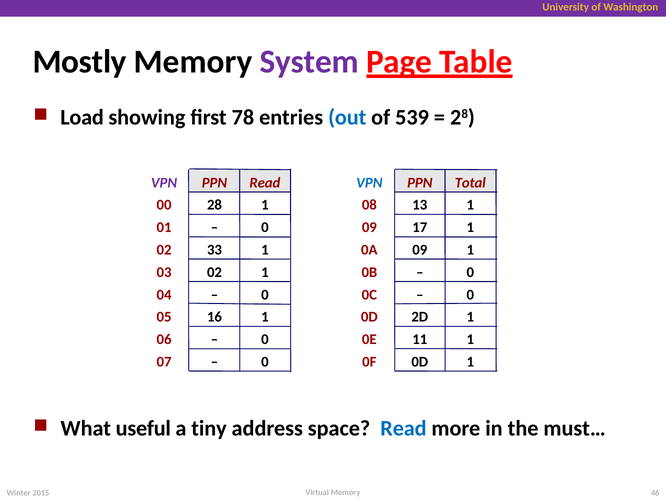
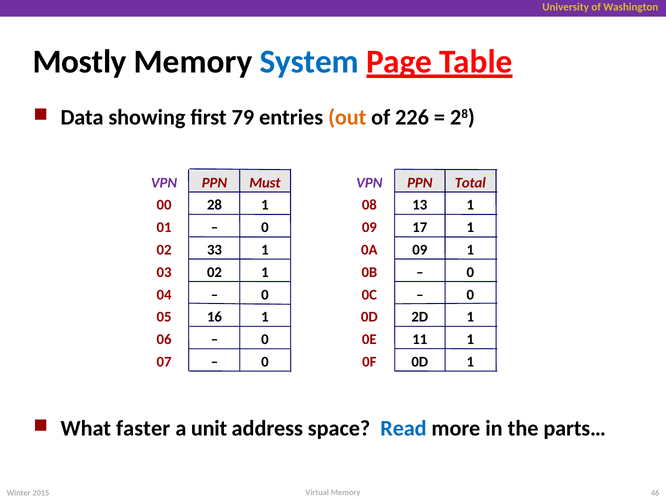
System colour: purple -> blue (309, 62)
Load: Load -> Data (82, 117)
78: 78 -> 79 (243, 117)
out colour: blue -> orange (347, 117)
539: 539 -> 226 (412, 117)
Read: Read -> Must (265, 183)
VPN colour: blue -> purple (369, 183)
useful: useful -> faster (143, 428)
tiny: tiny -> unit (209, 428)
must…: must… -> parts… (575, 428)
